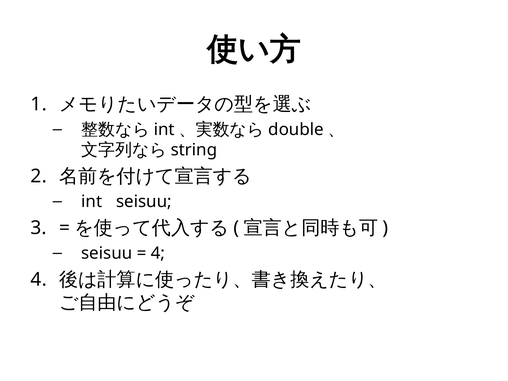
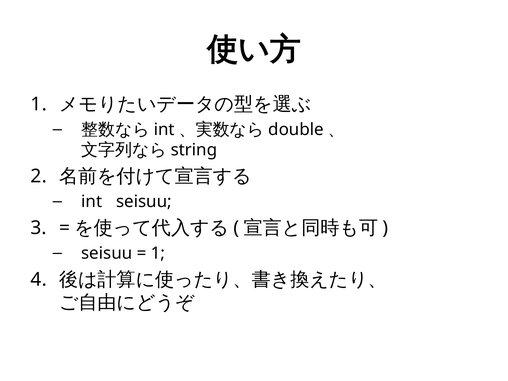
4: 4 -> 1 (158, 253)
